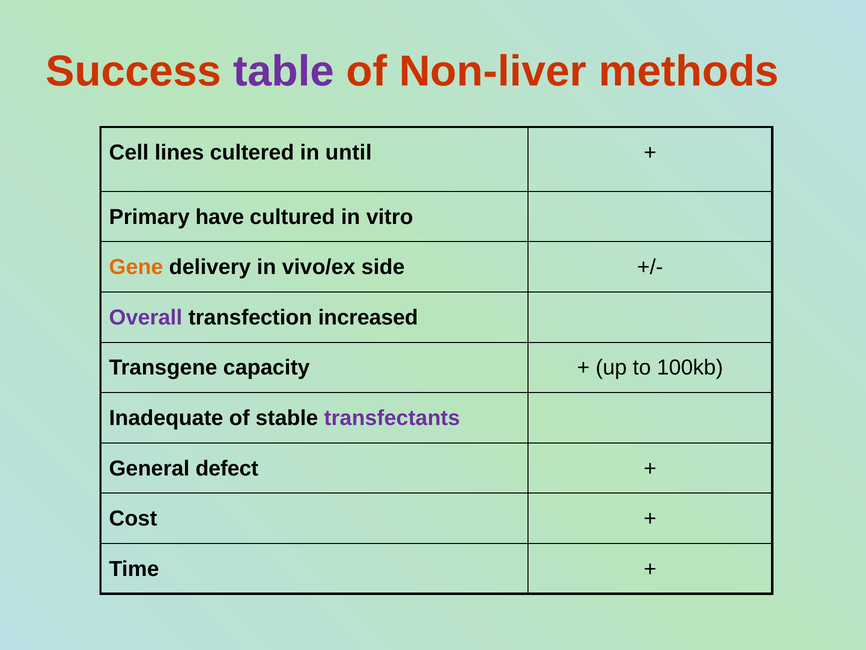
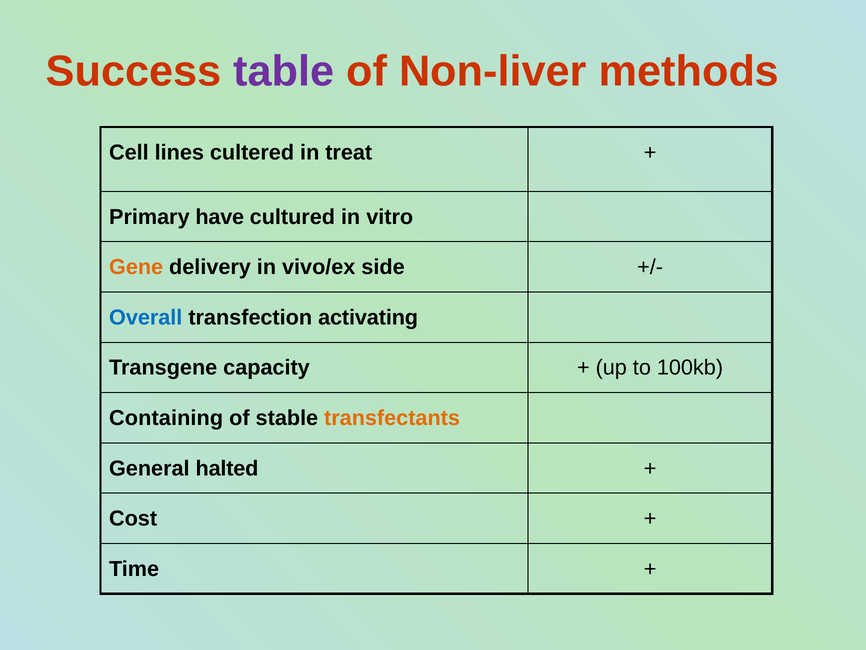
until: until -> treat (349, 152)
Overall colour: purple -> blue (146, 317)
increased: increased -> activating (368, 317)
Inadequate: Inadequate -> Containing (166, 418)
transfectants colour: purple -> orange (392, 418)
defect: defect -> halted (227, 468)
